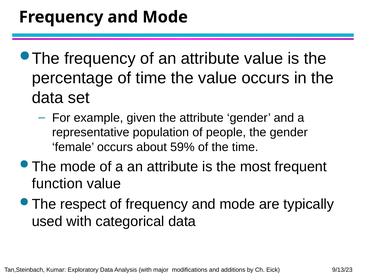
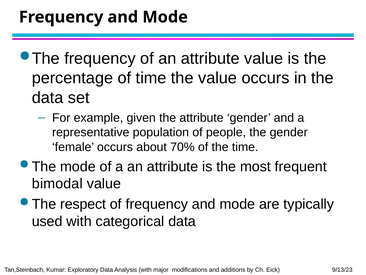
59%: 59% -> 70% (182, 147)
function: function -> bimodal (57, 183)
